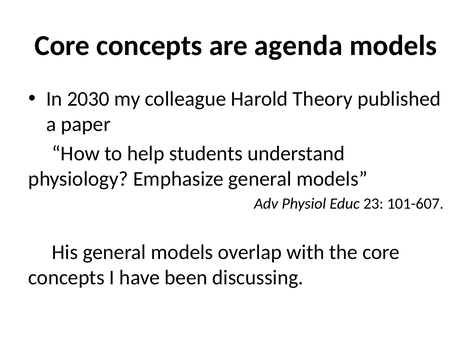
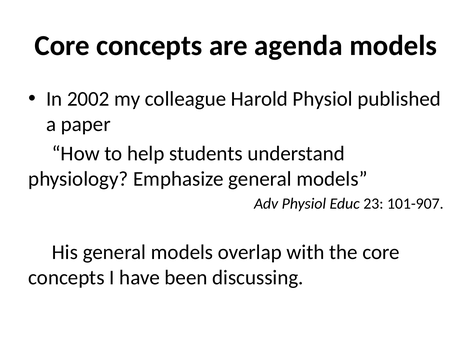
2030: 2030 -> 2002 (88, 99)
Harold Theory: Theory -> Physiol (323, 99)
101-607: 101-607 -> 101-907 (415, 204)
